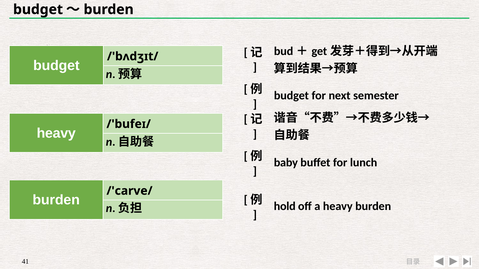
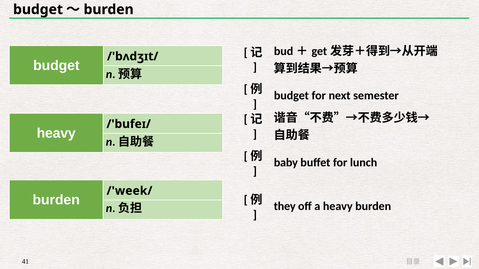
/'carve/: /'carve/ -> /'week/ (129, 191)
hold: hold -> they (285, 206)
